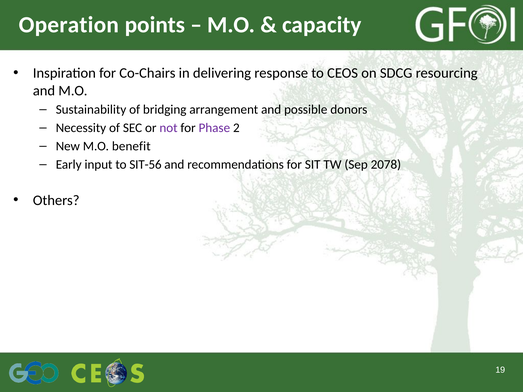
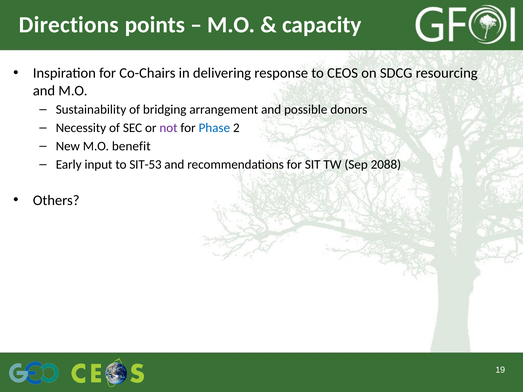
Operation: Operation -> Directions (69, 25)
Phase colour: purple -> blue (214, 128)
SIT-56: SIT-56 -> SIT-53 (145, 165)
2078: 2078 -> 2088 (386, 165)
